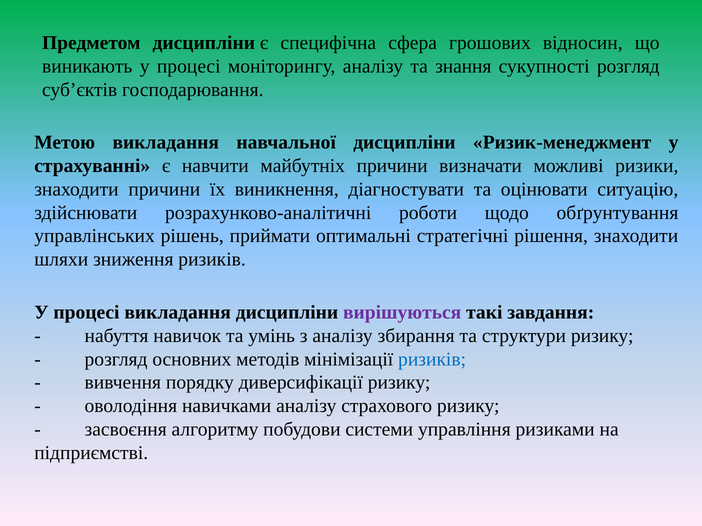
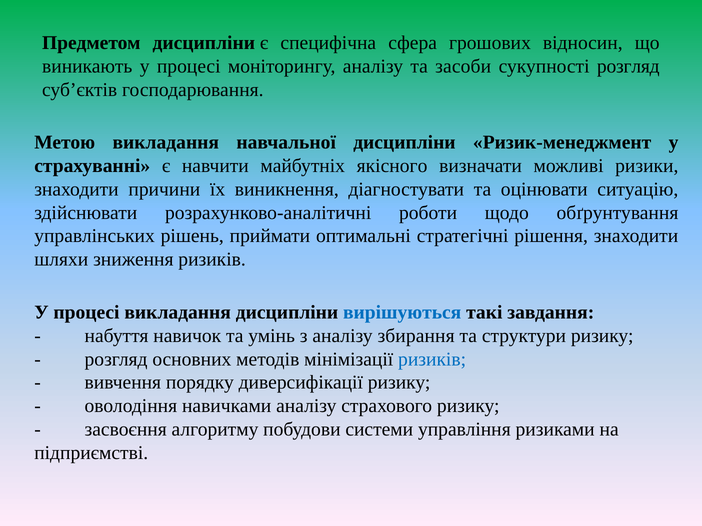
знання: знання -> засоби (463, 66)
майбутніх причини: причини -> якісного (392, 166)
вирішуються colour: purple -> blue (402, 313)
